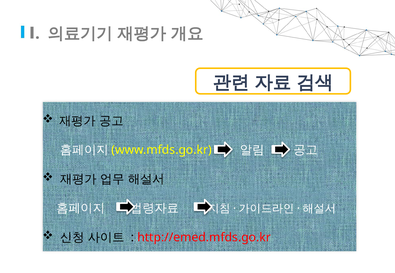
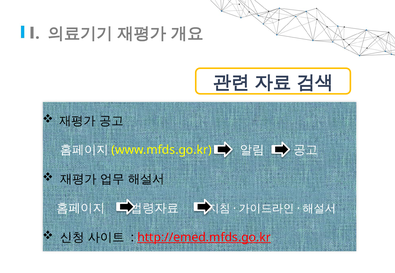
http://emed.mfds.go.kr underline: none -> present (204, 238)
